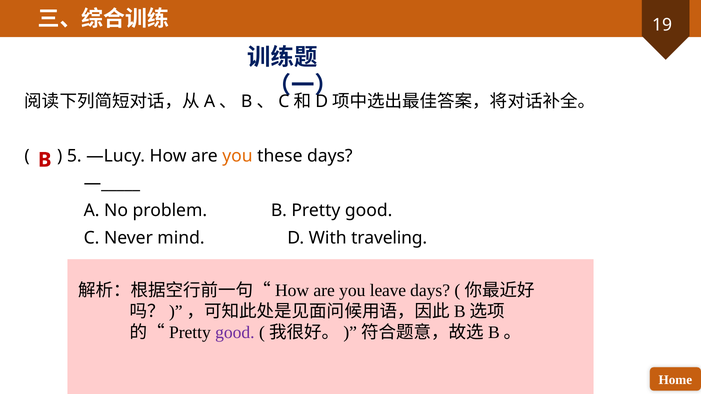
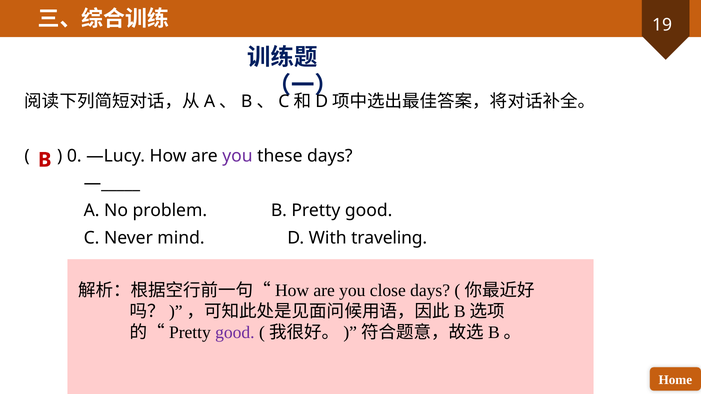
5: 5 -> 0 (74, 156)
you colour: orange -> purple (237, 156)
leave: leave -> close (388, 291)
